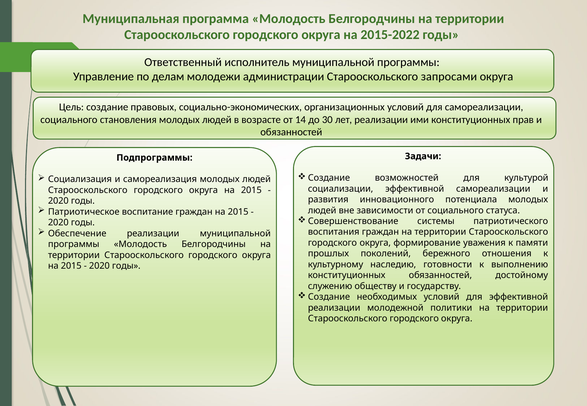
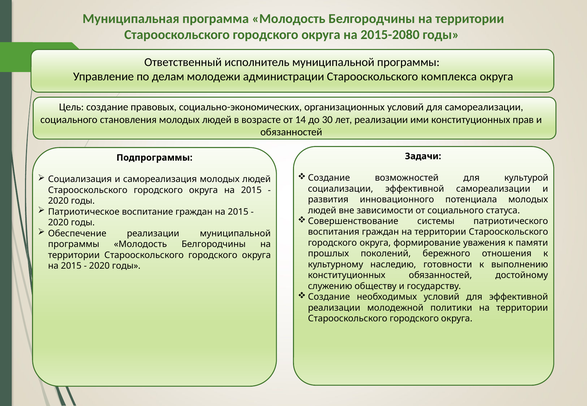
2015-2022: 2015-2022 -> 2015-2080 (390, 35)
запросами: запросами -> комплекса (449, 77)
